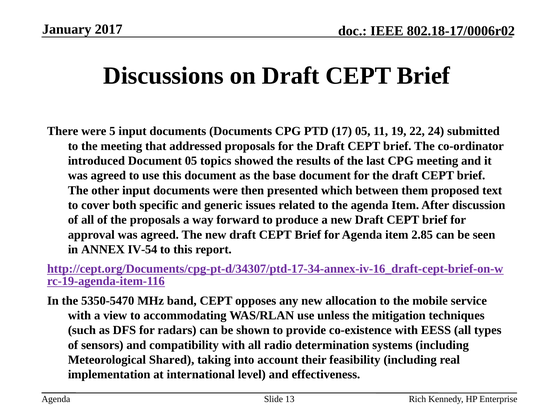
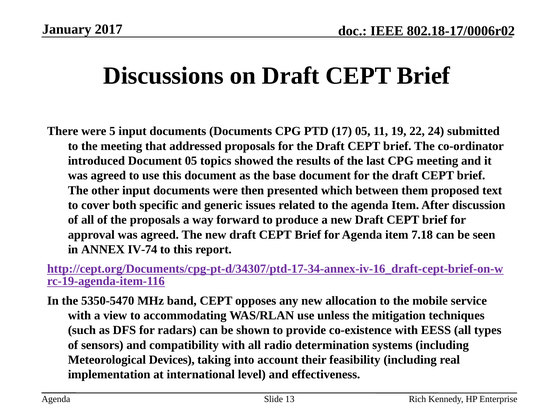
2.85: 2.85 -> 7.18 (422, 234)
IV-54: IV-54 -> IV-74 (142, 249)
Shared: Shared -> Devices (172, 359)
